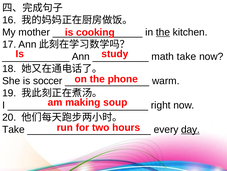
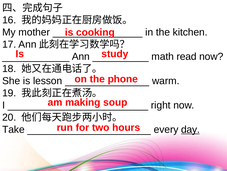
the underline: present -> none (163, 32)
math take: take -> read (187, 56)
soccer: soccer -> lesson (48, 81)
